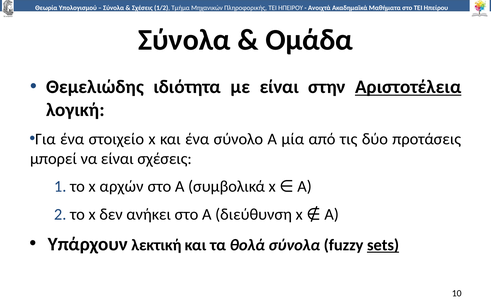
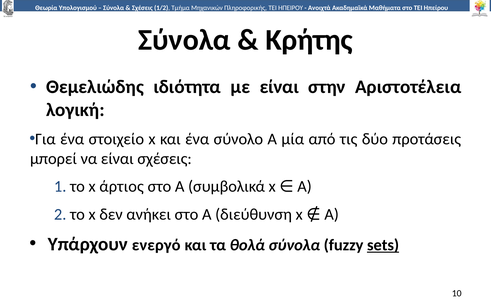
Ομάδα: Ομάδα -> Κρήτης (309, 40)
Αριστοτέλεια underline: present -> none (408, 87)
αρχών: αρχών -> άρτιος (122, 187)
λεκτική: λεκτική -> ενεργό (156, 245)
